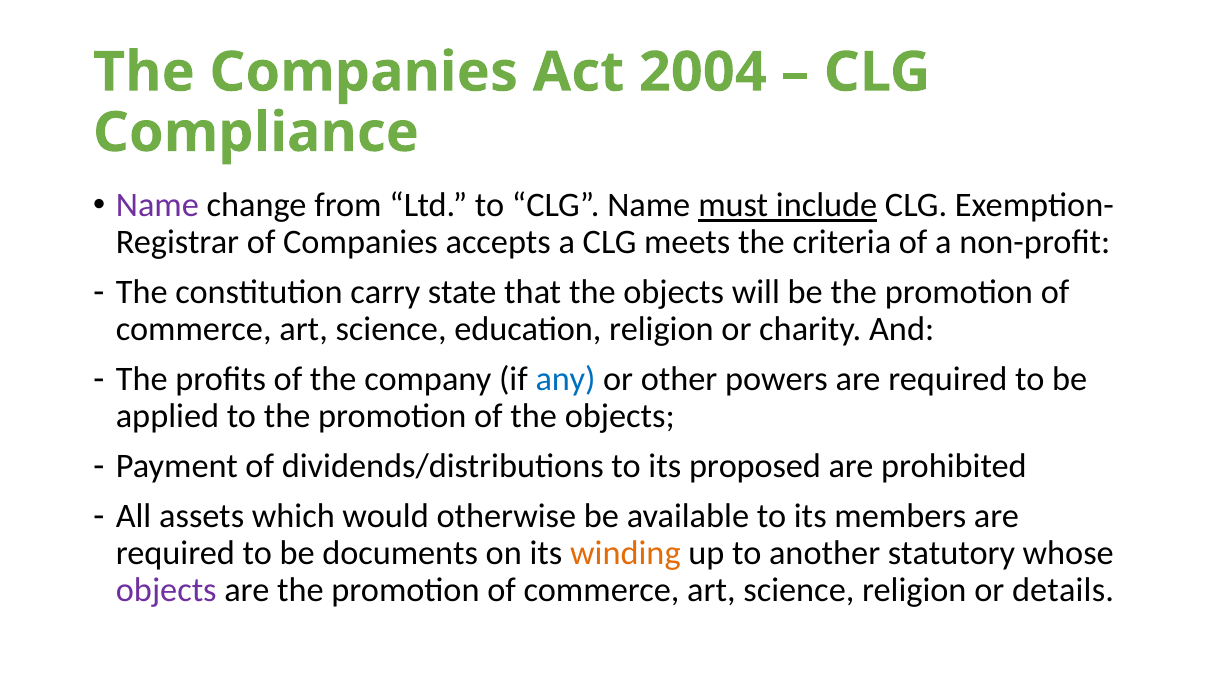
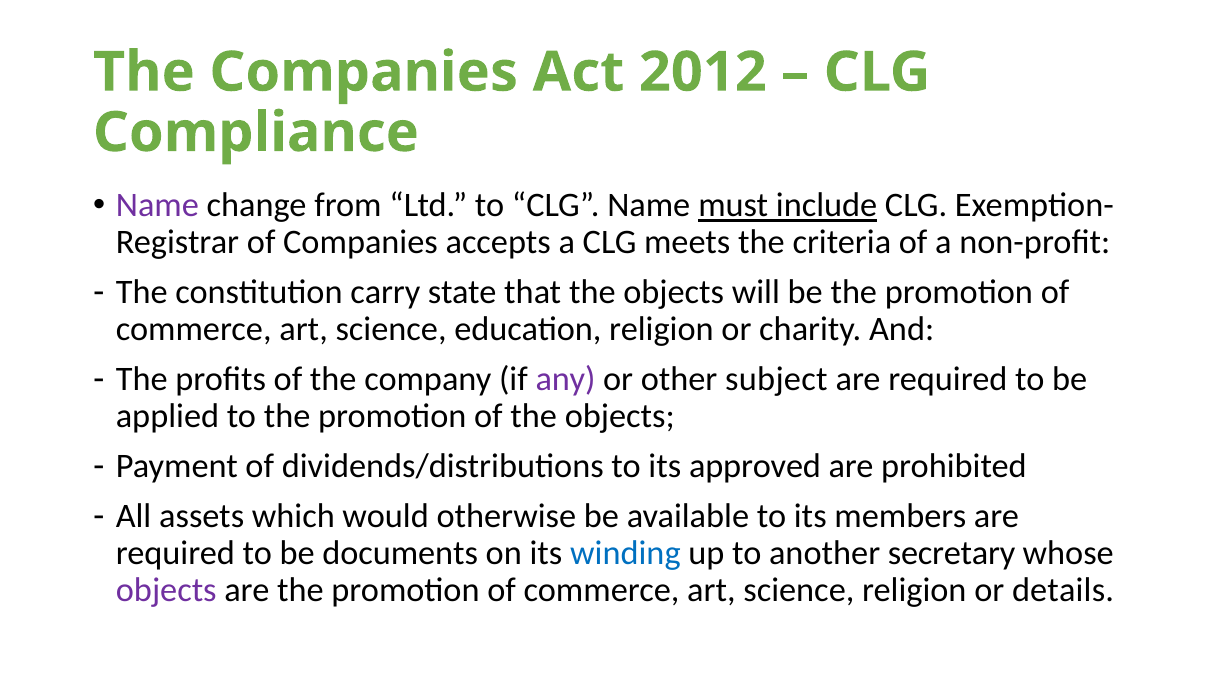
2004: 2004 -> 2012 (703, 72)
any colour: blue -> purple (566, 379)
powers: powers -> subject (776, 379)
proposed: proposed -> approved (755, 466)
winding colour: orange -> blue (625, 553)
statutory: statutory -> secretary (952, 553)
